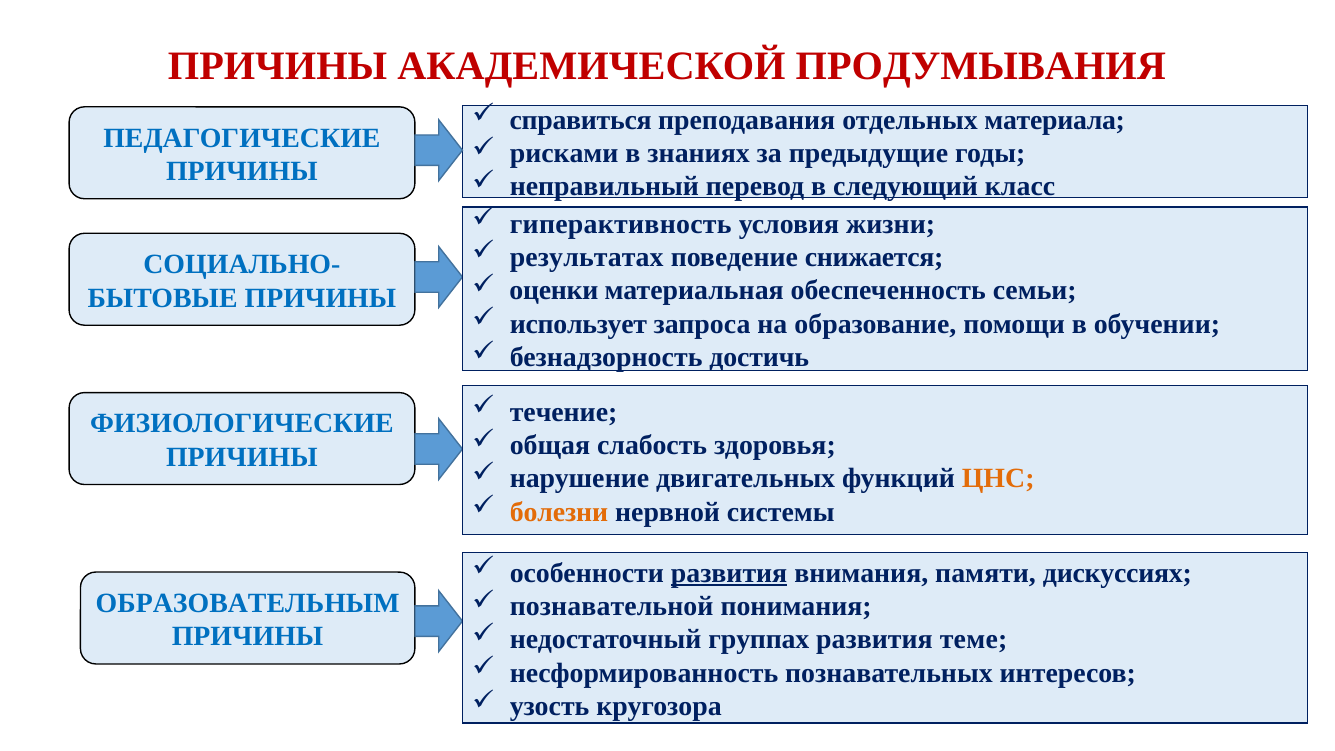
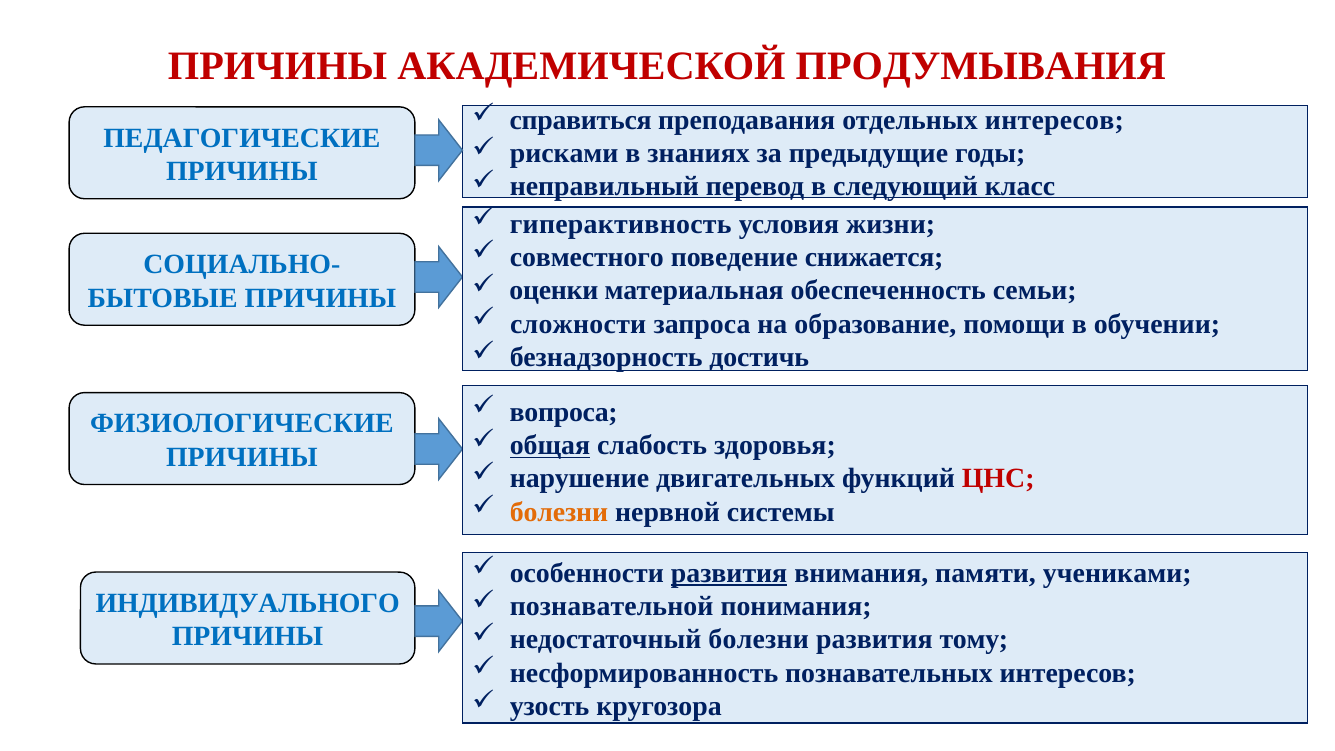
отдельных материала: материала -> интересов (1054, 120)
результатах: результатах -> совместного (587, 257)
использует: использует -> сложности (578, 324)
течение: течение -> вопроса (564, 412)
общая underline: none -> present (550, 445)
ЦНС colour: orange -> red (998, 479)
дискуссиях: дискуссиях -> учениками (1117, 573)
ОБРАЗОВАТЕЛЬНЫМ: ОБРАЗОВАТЕЛЬНЫМ -> ИНДИВИДУАЛЬНОГО (248, 603)
недостаточный группах: группах -> болезни (759, 640)
теме: теме -> тому (974, 640)
